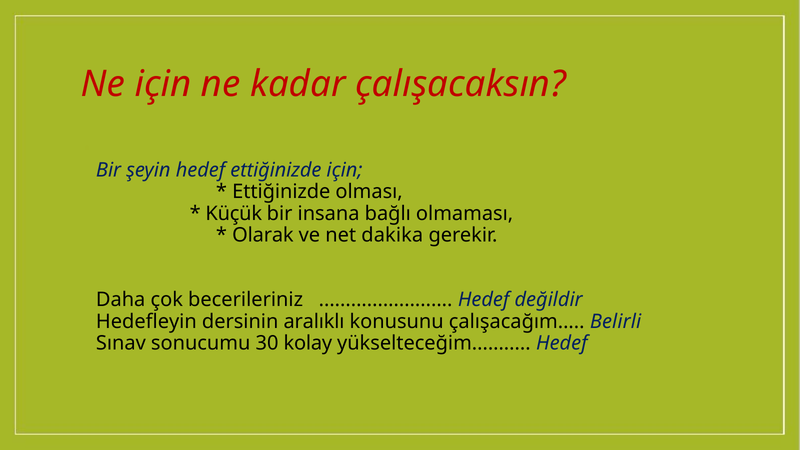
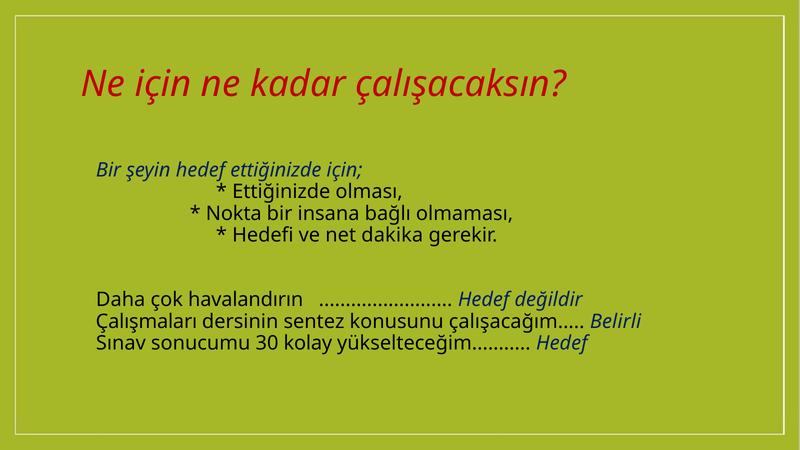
Küçük: Küçük -> Nokta (234, 213)
Olarak: Olarak -> Hedefi (263, 235)
becerileriniz: becerileriniz -> havalandırın (246, 300)
Hedefleyin: Hedefleyin -> Çalışmaları (146, 321)
aralıklı: aralıklı -> sentez (314, 321)
